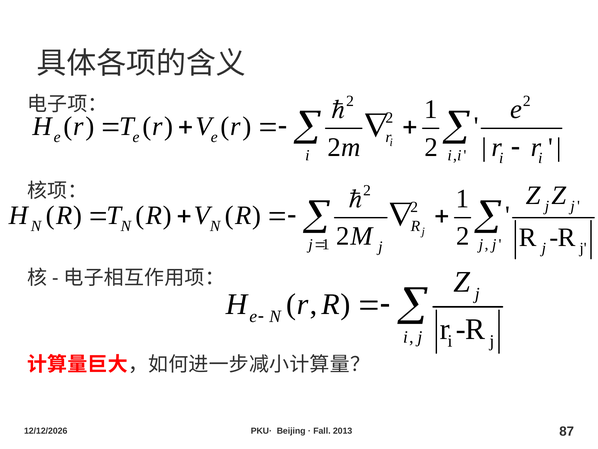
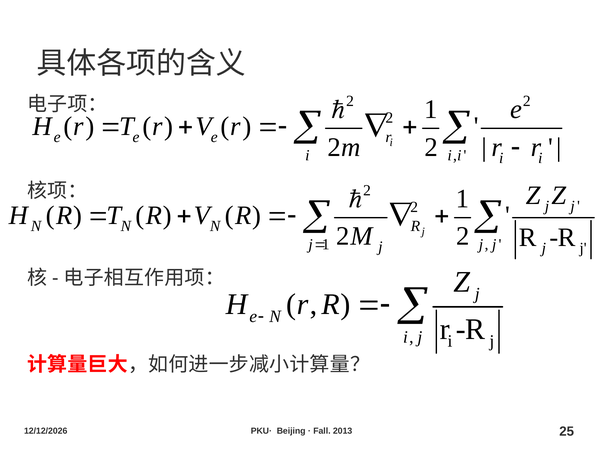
87: 87 -> 25 (567, 431)
